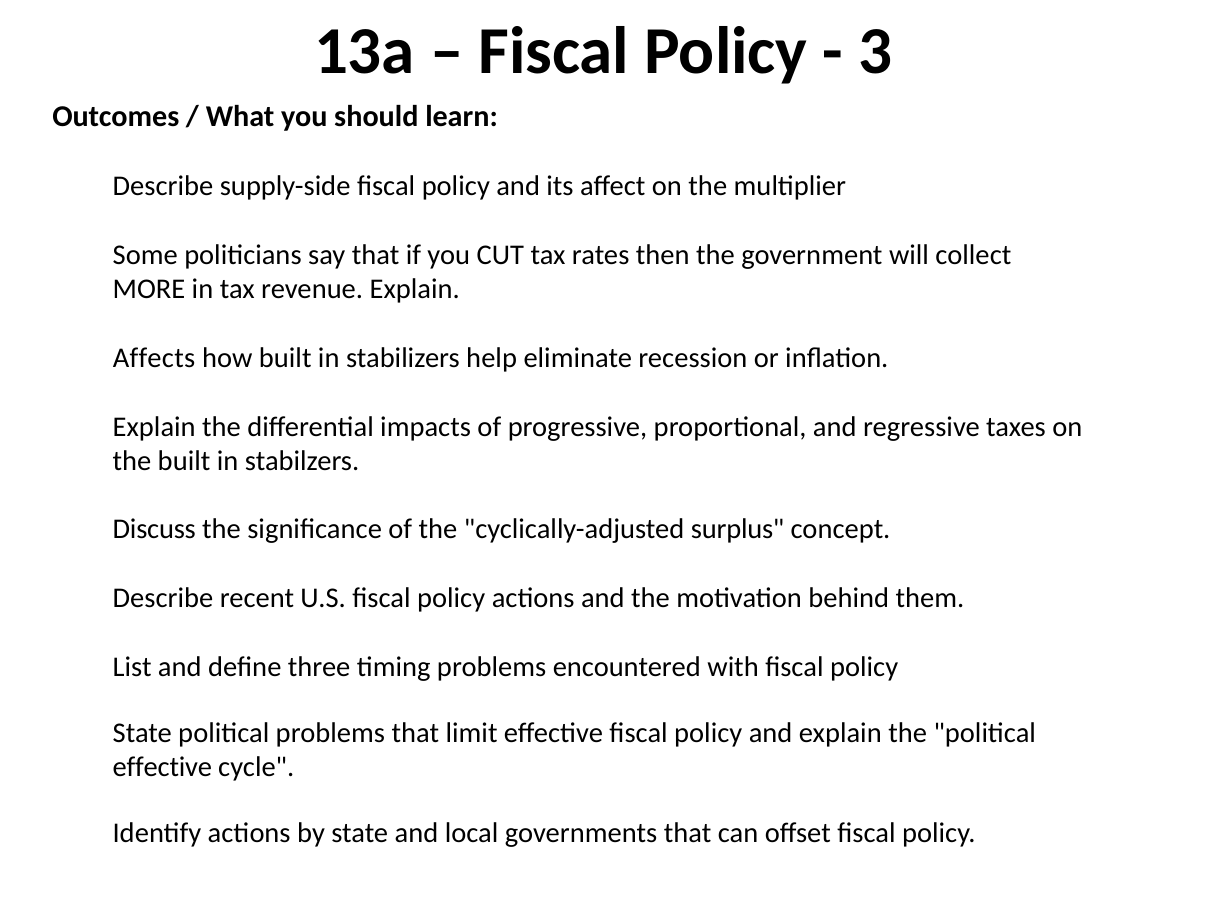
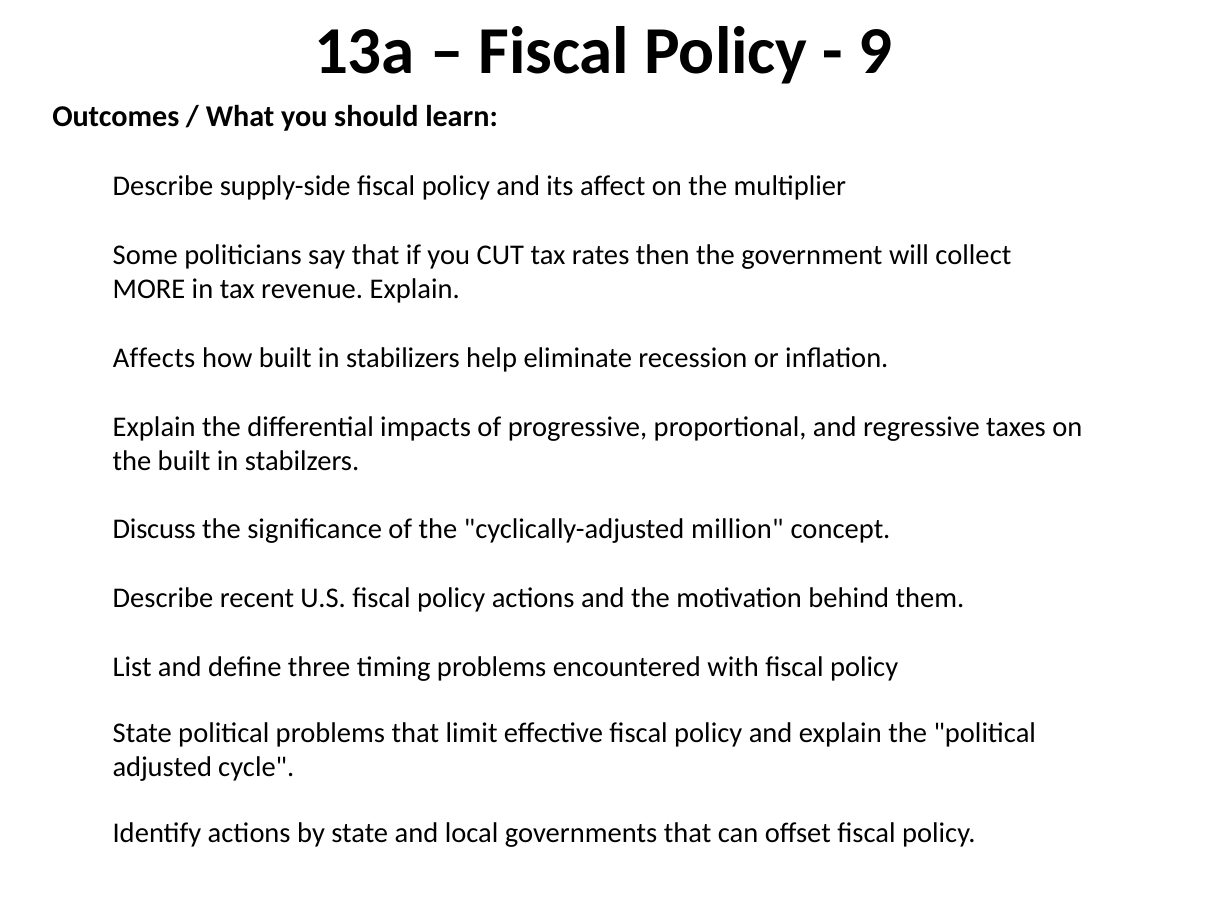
3: 3 -> 9 (875, 51)
surplus: surplus -> million (737, 530)
effective: effective -> adjusted (162, 767)
